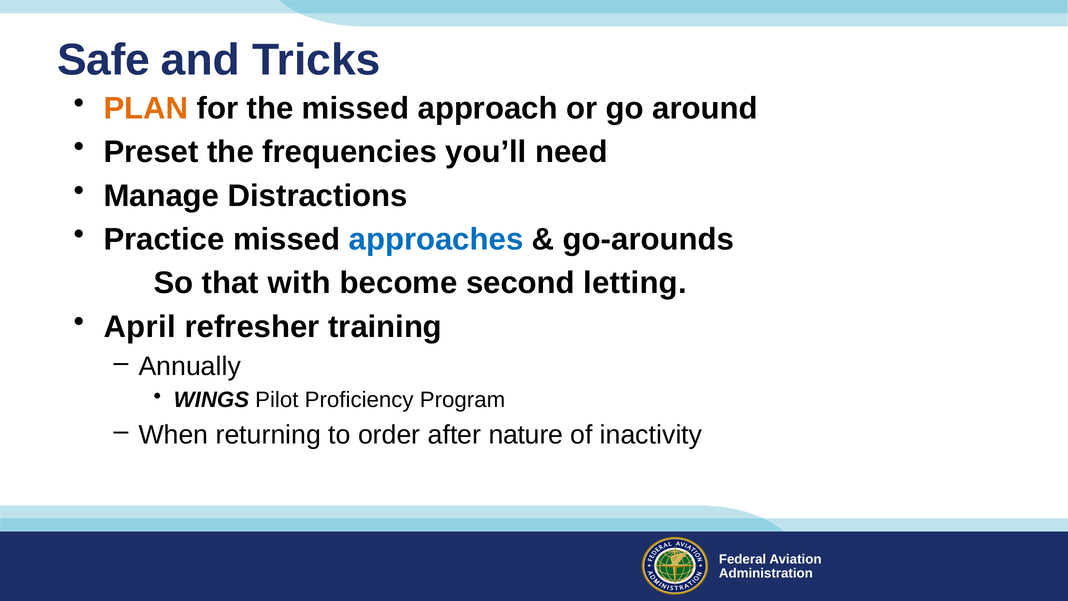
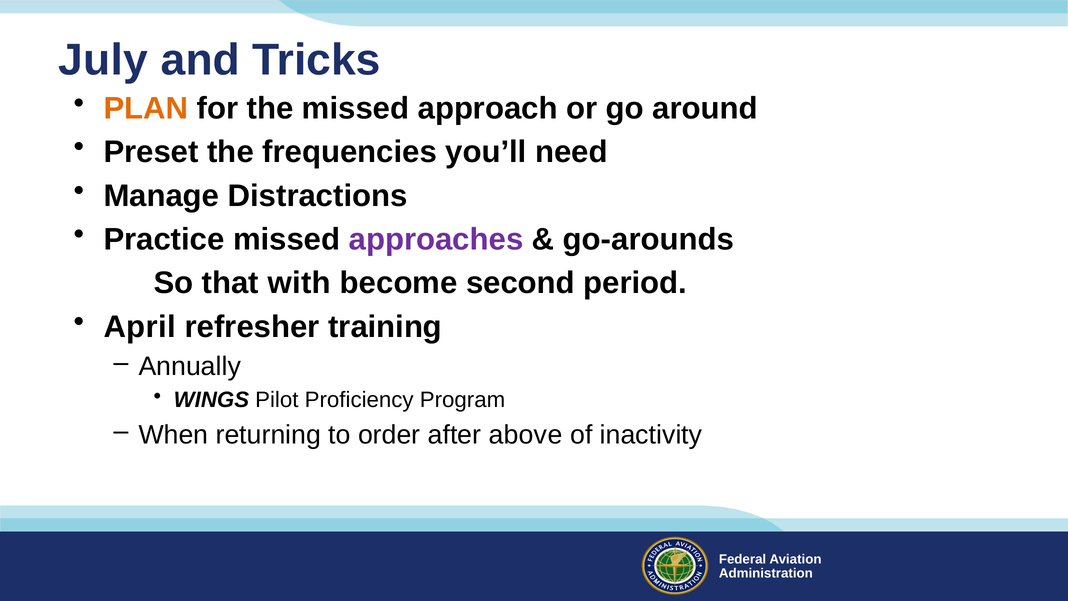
Safe: Safe -> July (103, 60)
approaches colour: blue -> purple (436, 239)
letting: letting -> period (635, 283)
nature: nature -> above (526, 435)
